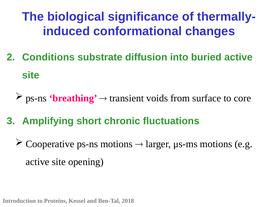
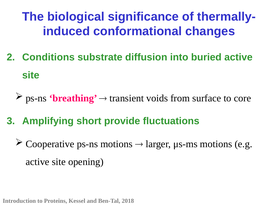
chronic: chronic -> provide (122, 121)
